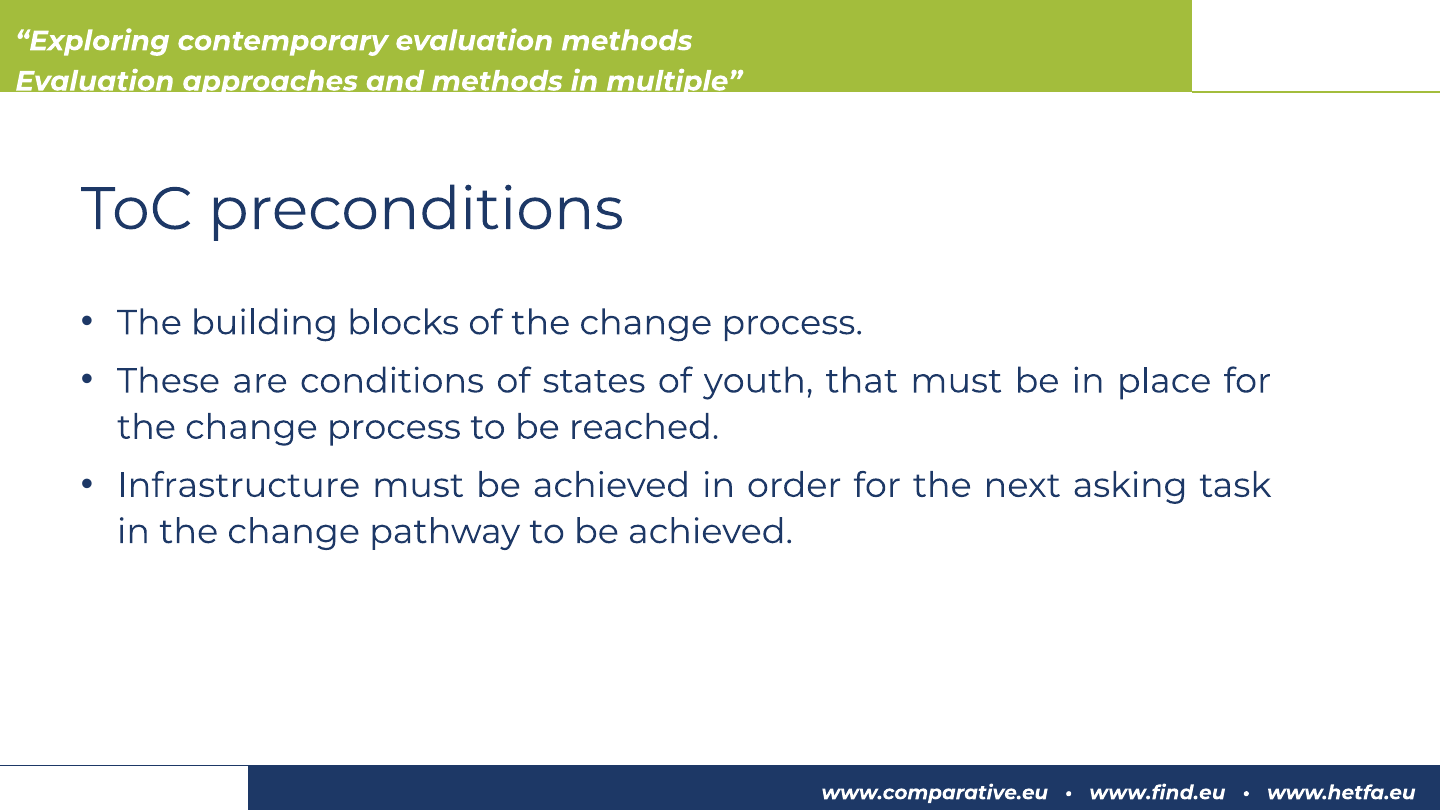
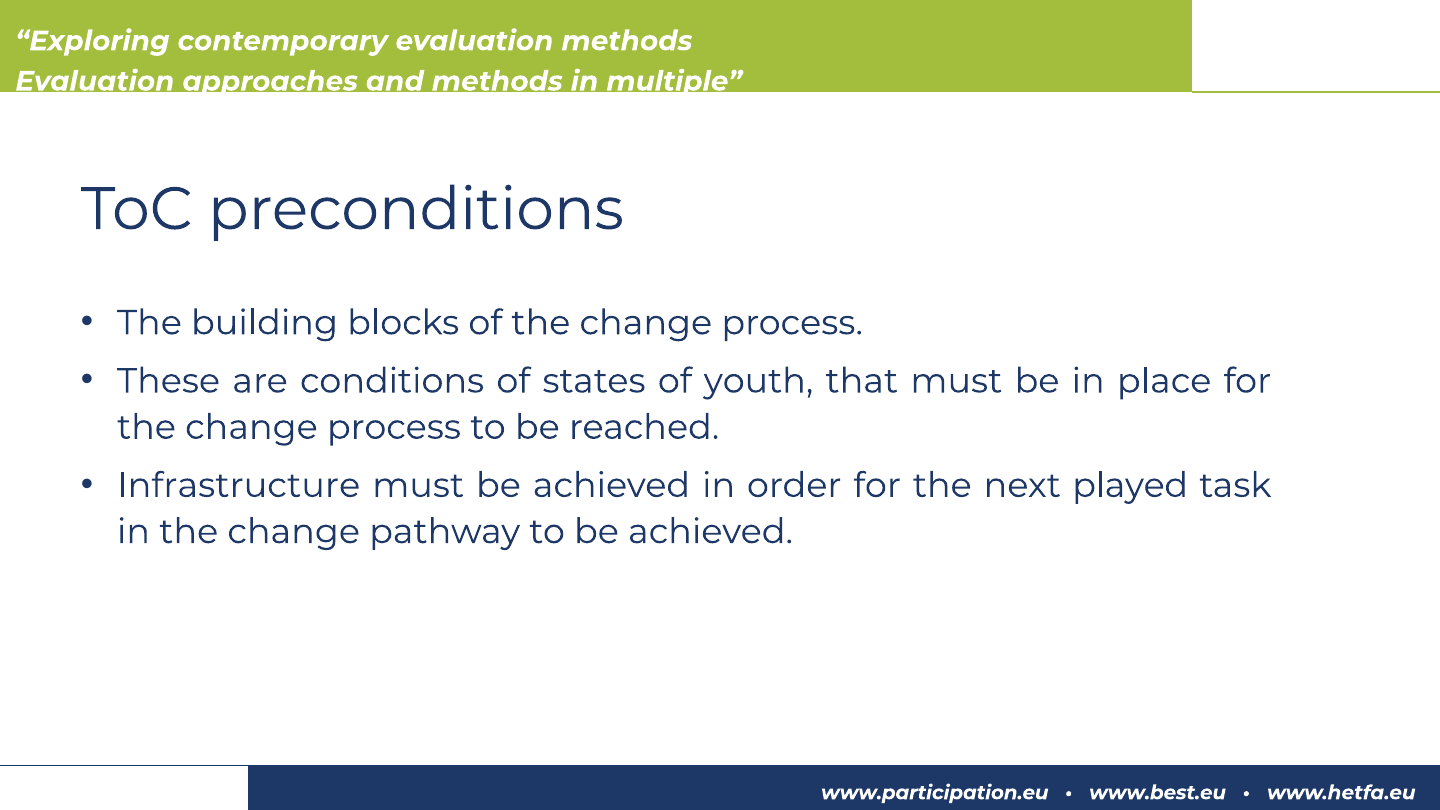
asking: asking -> played (1130, 485)
www.comparative.eu: www.comparative.eu -> www.participation.eu (935, 793)
www.find.eu: www.find.eu -> www.best.eu (1158, 793)
